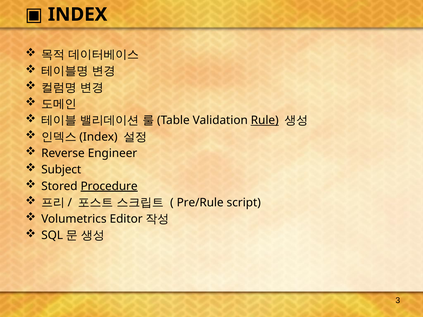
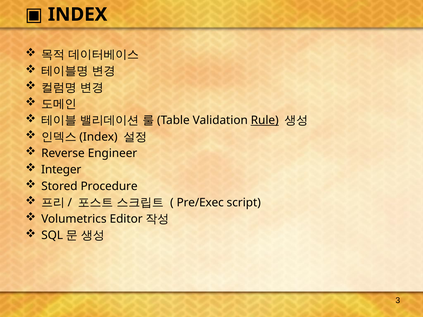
Subject: Subject -> Integer (61, 170)
Procedure underline: present -> none (109, 186)
Pre/Rule: Pre/Rule -> Pre/Exec (200, 203)
